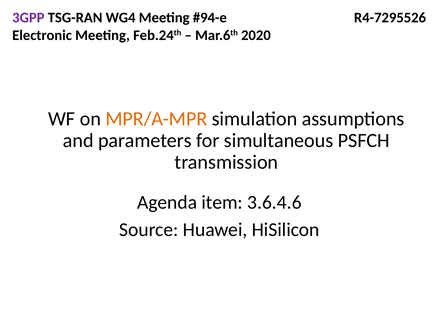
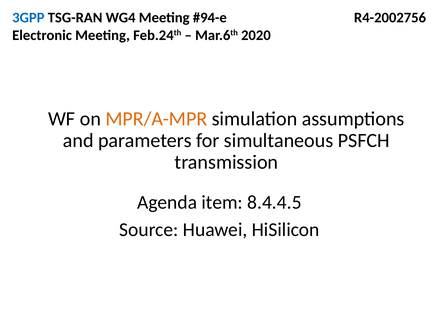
3GPP colour: purple -> blue (28, 18)
R4-7295526: R4-7295526 -> R4-2002756 (390, 18)
3.6.4.6: 3.6.4.6 -> 8.4.4.5 (274, 202)
